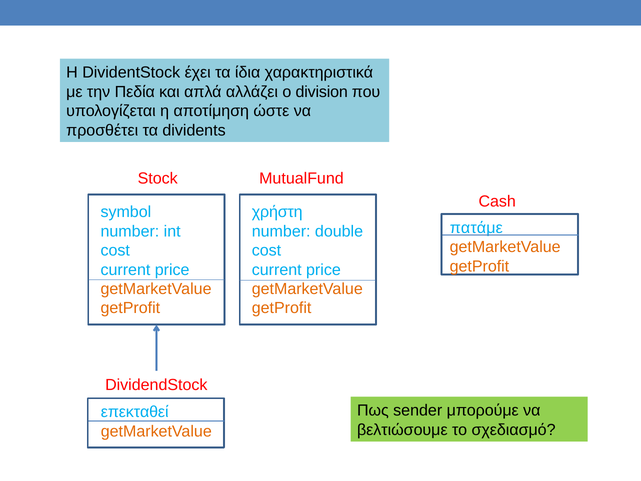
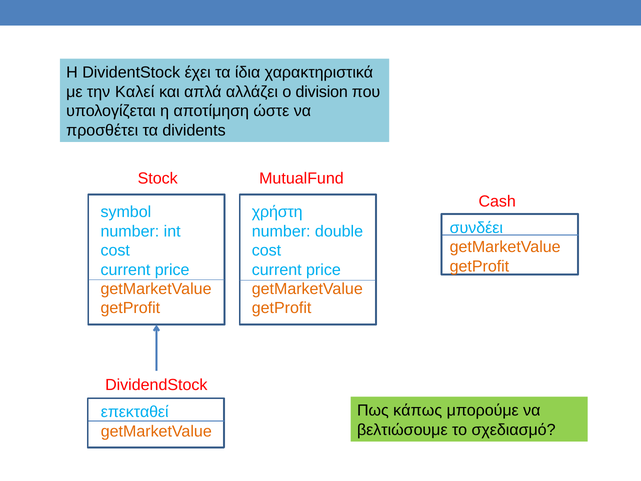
Πεδία: Πεδία -> Καλεί (135, 92)
πατάμε: πατάμε -> συνδέει (476, 228)
sender: sender -> κάπως (418, 410)
